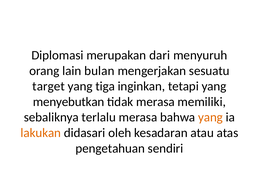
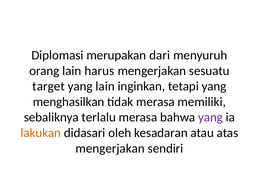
bulan: bulan -> harus (99, 71)
yang tiga: tiga -> lain (105, 86)
menyebutkan: menyebutkan -> menghasilkan (69, 102)
yang colour: orange -> purple (210, 117)
pengetahuan: pengetahuan -> mengerjakan (110, 149)
